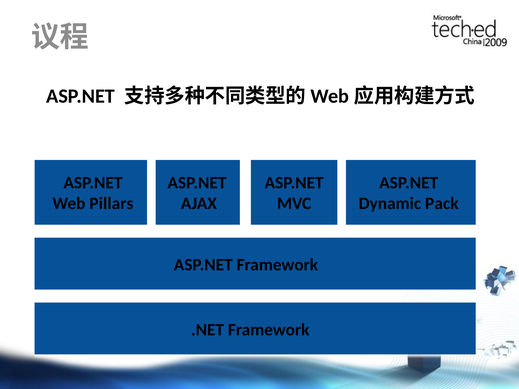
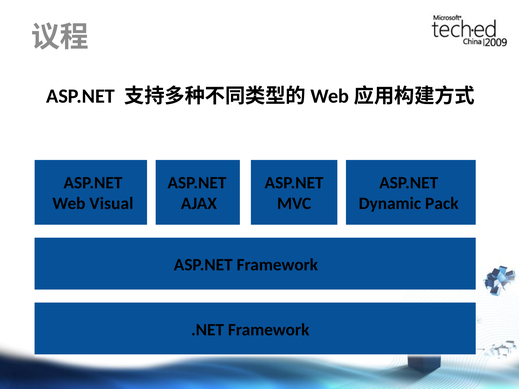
Pillars: Pillars -> Visual (111, 204)
